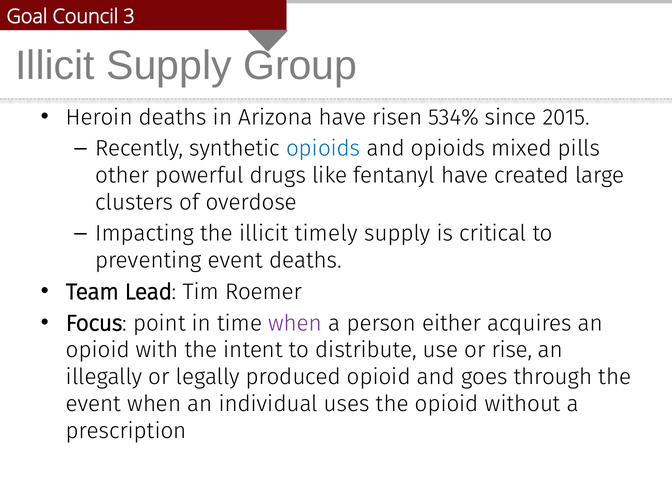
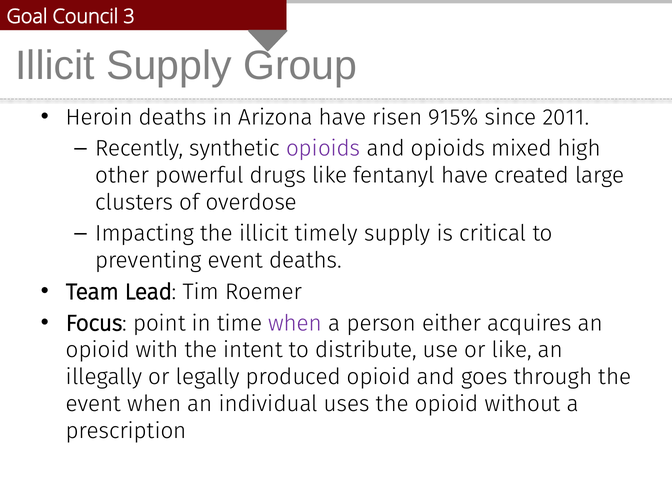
534%: 534% -> 915% (453, 117)
2015: 2015 -> 2011 (566, 117)
opioids colour: blue -> purple (323, 148)
pills: pills -> high (579, 148)
or rise: rise -> like (512, 350)
